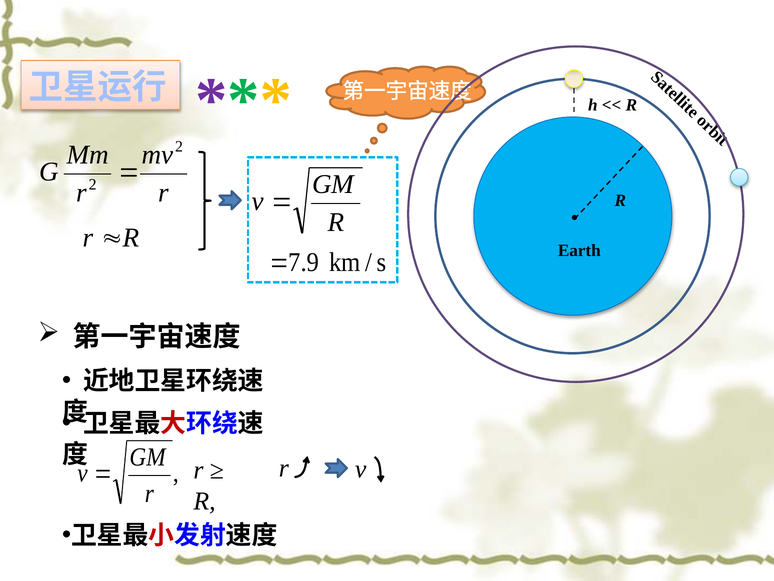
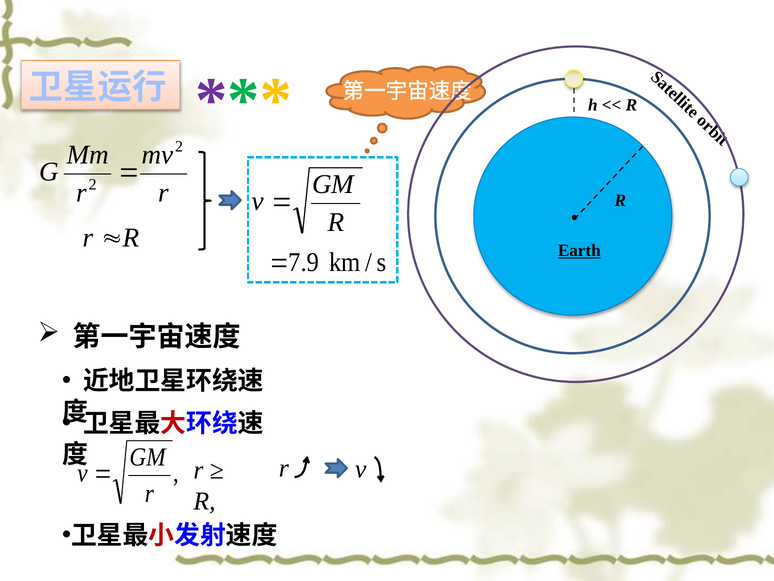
Earth underline: none -> present (579, 250)
